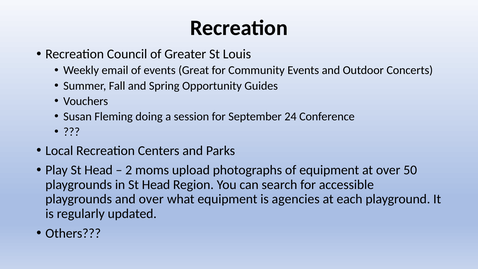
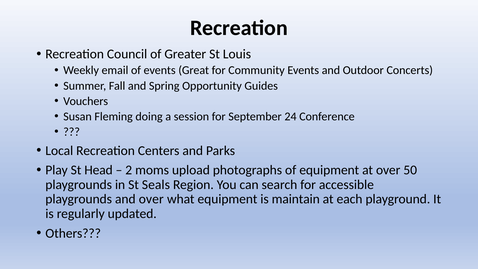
in St Head: Head -> Seals (156, 185)
agencies: agencies -> maintain (296, 199)
